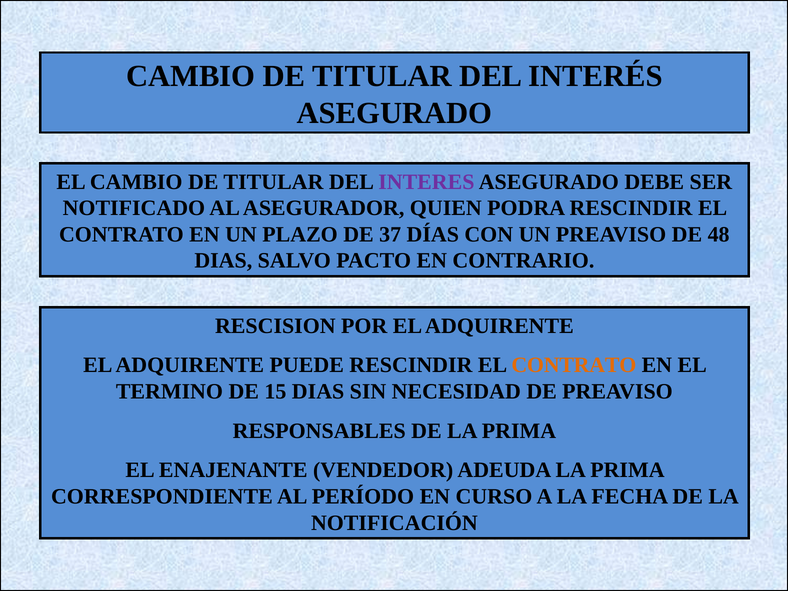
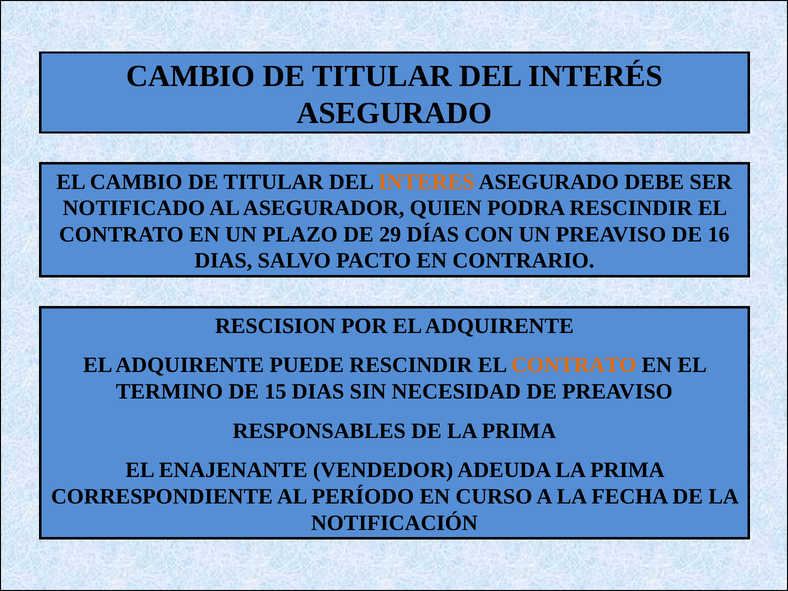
INTERES colour: purple -> orange (426, 182)
37: 37 -> 29 (390, 234)
48: 48 -> 16 (719, 234)
